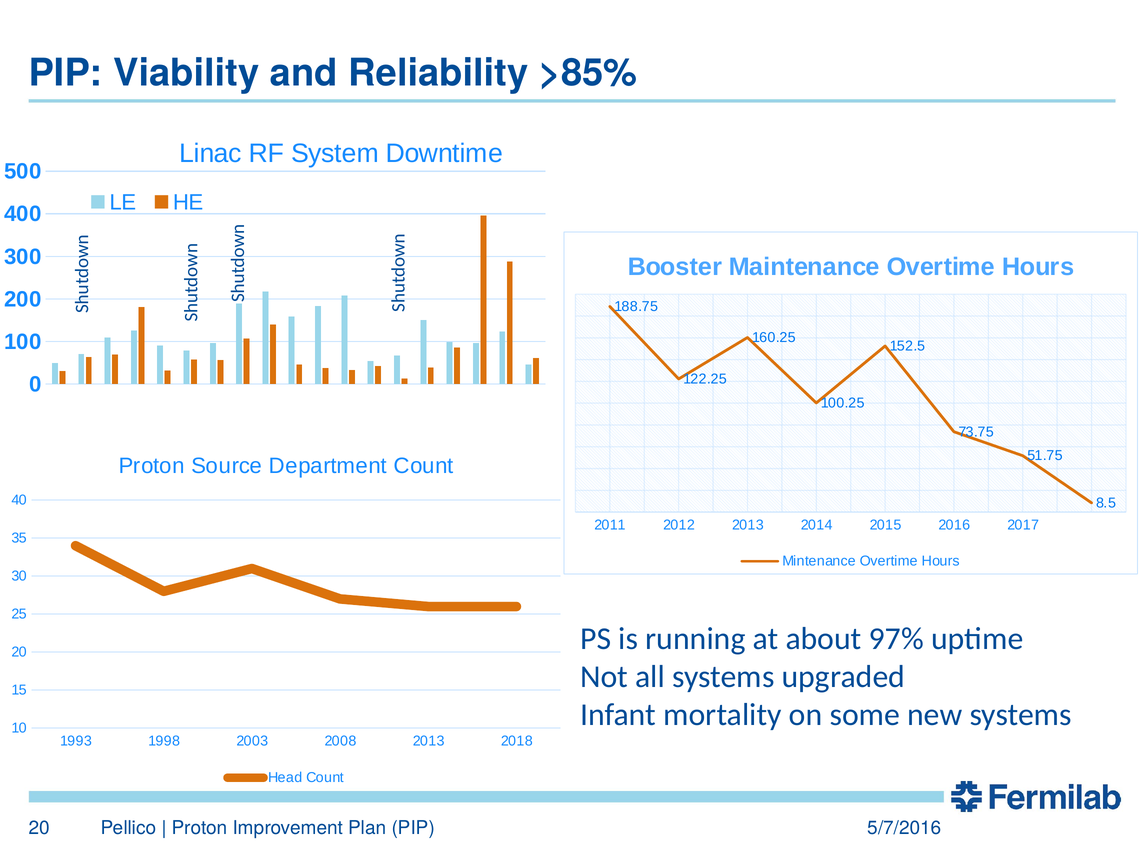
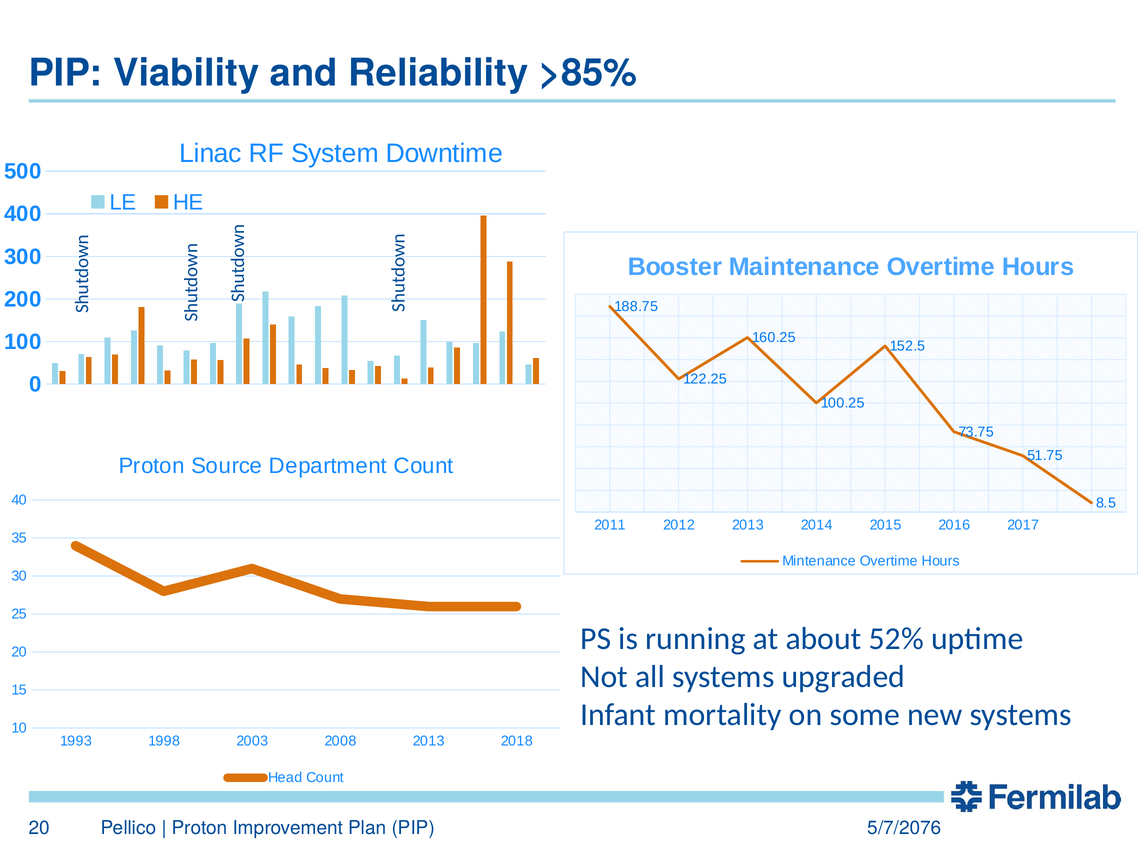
97%: 97% -> 52% (896, 639)
5/7/2016: 5/7/2016 -> 5/7/2076 (904, 828)
